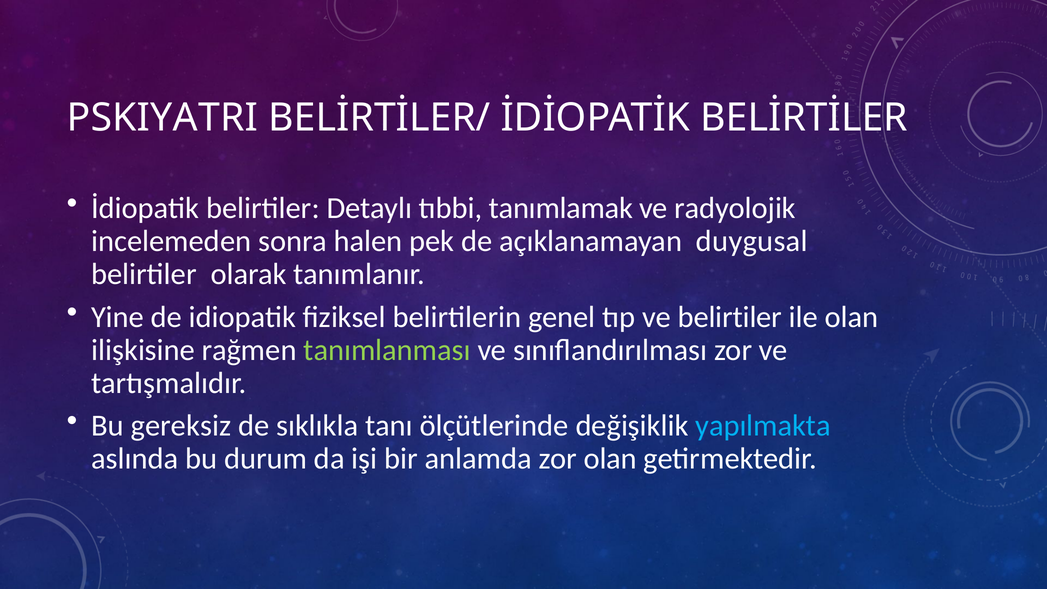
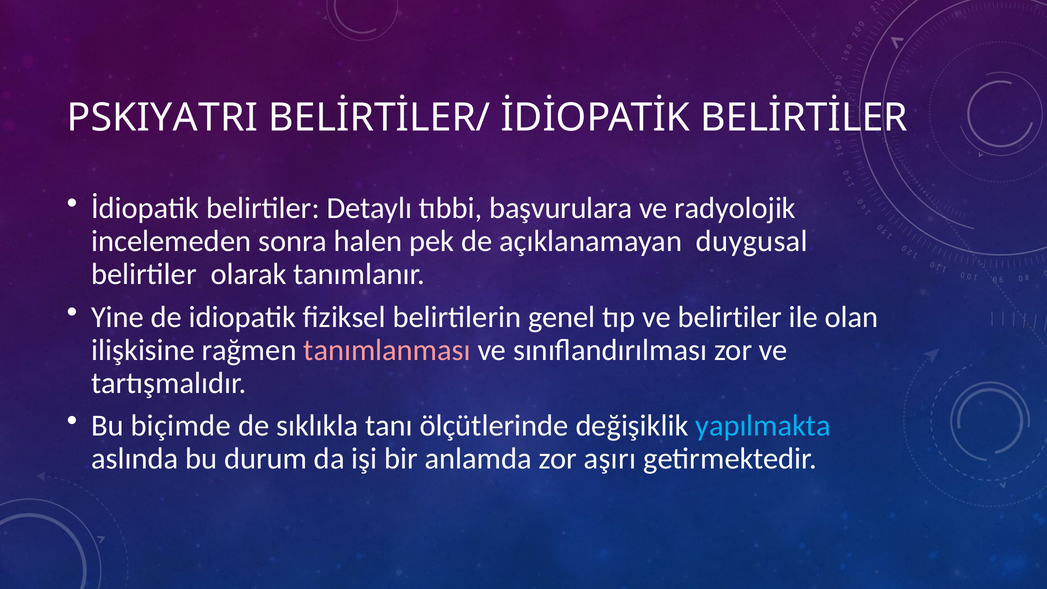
tanımlamak: tanımlamak -> başvurulara (561, 208)
tanımlanması colour: light green -> pink (387, 350)
gereksiz: gereksiz -> biçimde (181, 426)
zor olan: olan -> aşırı (610, 459)
